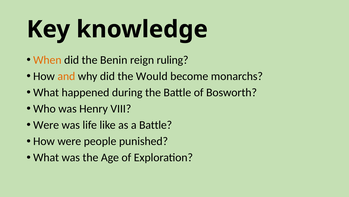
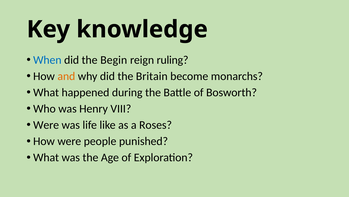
When colour: orange -> blue (47, 60)
Benin: Benin -> Begin (114, 60)
Would: Would -> Britain (152, 76)
a Battle: Battle -> Roses (156, 125)
